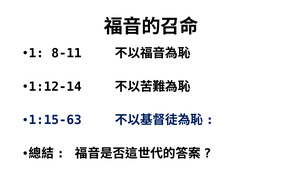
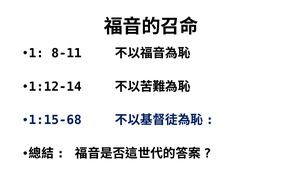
1:15-63: 1:15-63 -> 1:15-68 (55, 120)
